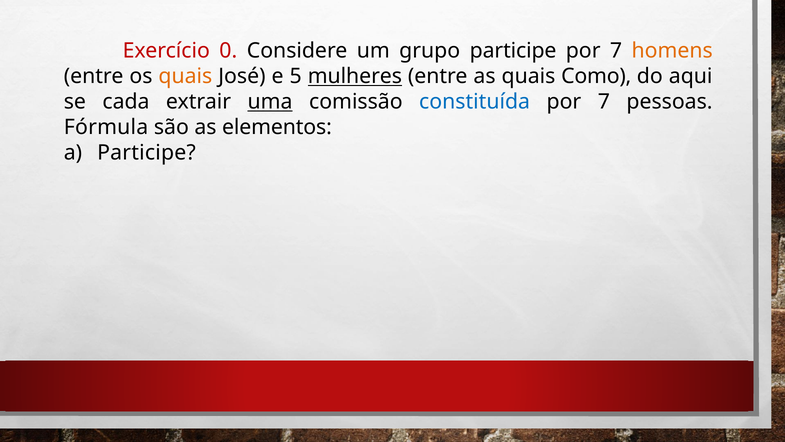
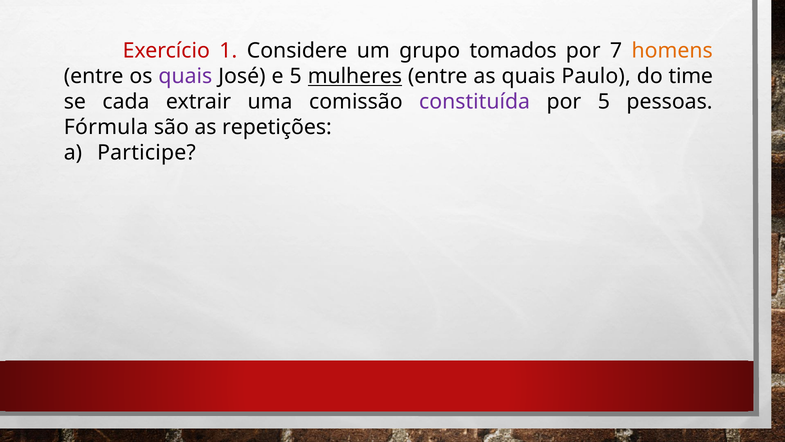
0: 0 -> 1 (228, 51)
grupo participe: participe -> tomados (513, 51)
quais colour: orange -> purple (185, 76)
Como: Como -> Paulo (596, 76)
aqui: aqui -> time (691, 76)
uma underline: present -> none (270, 102)
constituída colour: blue -> purple (475, 102)
7: 7 -> 5 (604, 102)
elementos: elementos -> repetições (277, 127)
